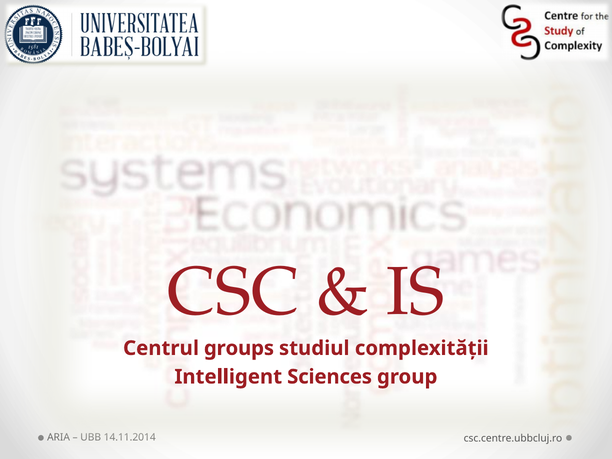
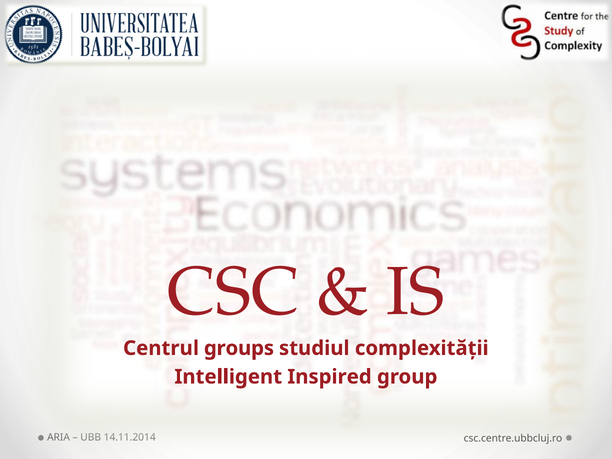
Sciences: Sciences -> Inspired (330, 377)
